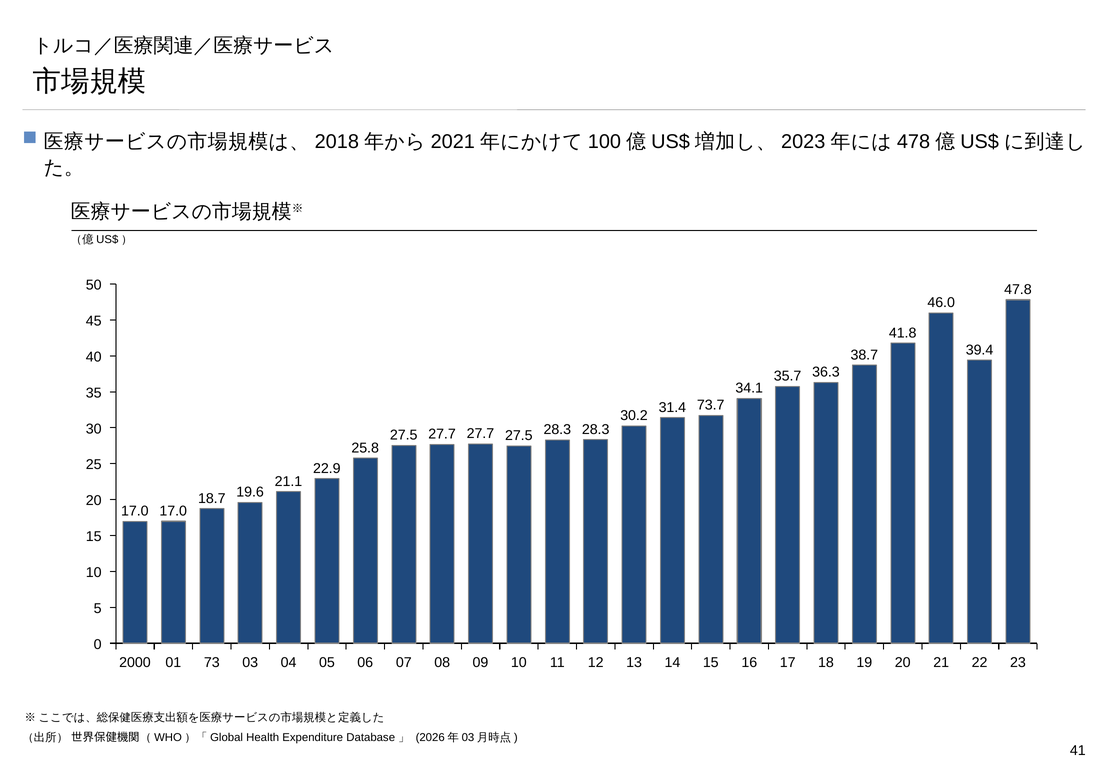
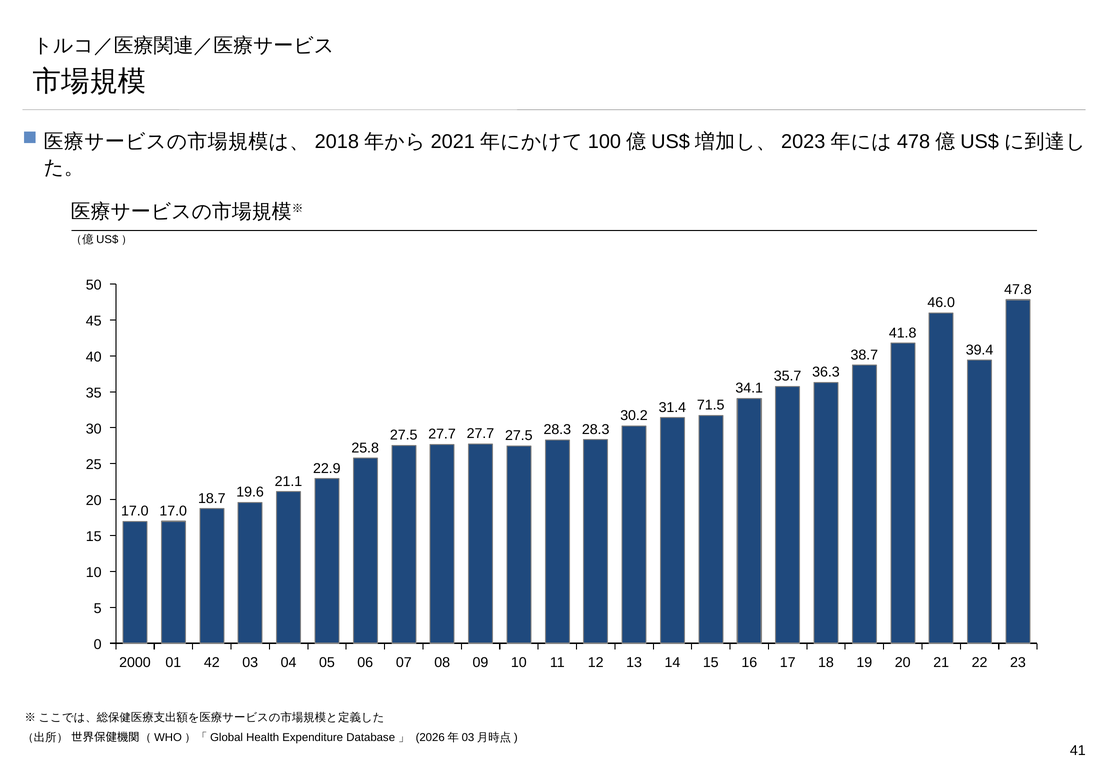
73.7: 73.7 -> 71.5 (711, 405)
73: 73 -> 42 (212, 663)
